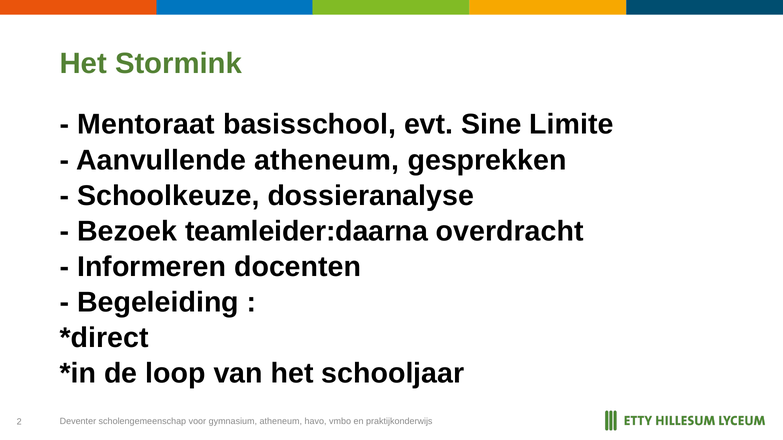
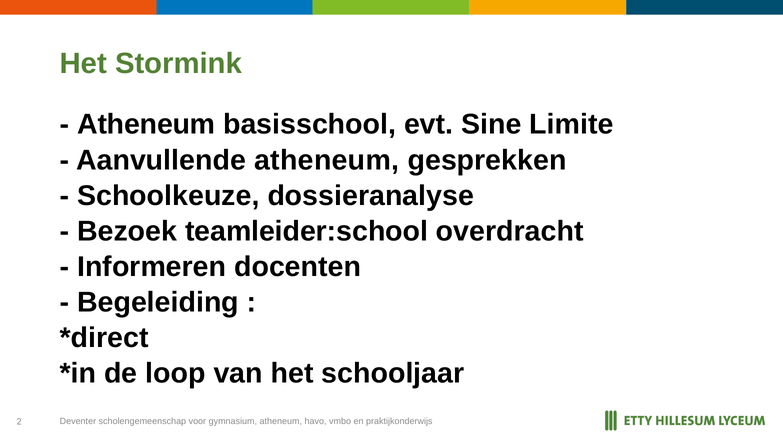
Mentoraat: Mentoraat -> Atheneum (146, 125)
teamleider:daarna: teamleider:daarna -> teamleider:school (306, 231)
